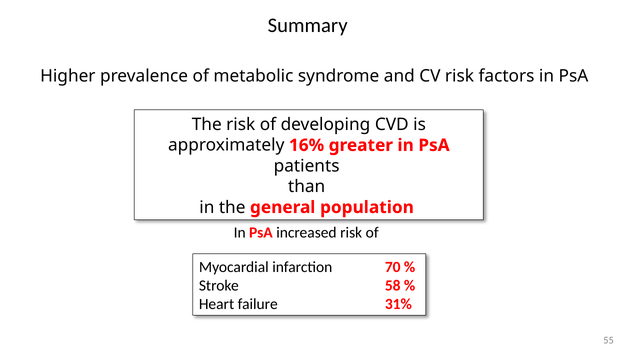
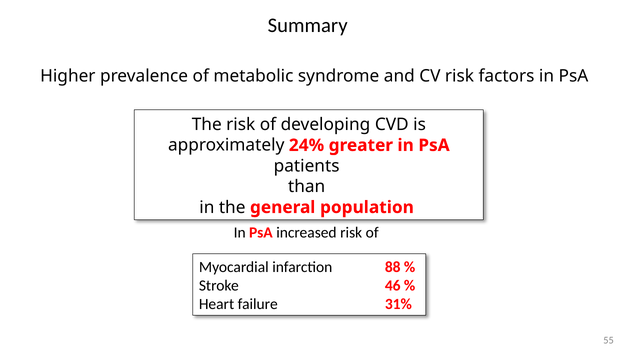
16%: 16% -> 24% (307, 145)
70: 70 -> 88 (393, 267)
58: 58 -> 46 (393, 285)
